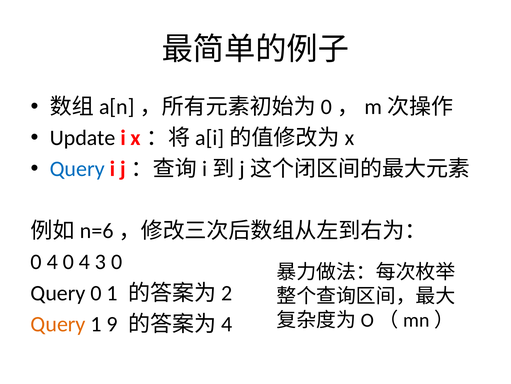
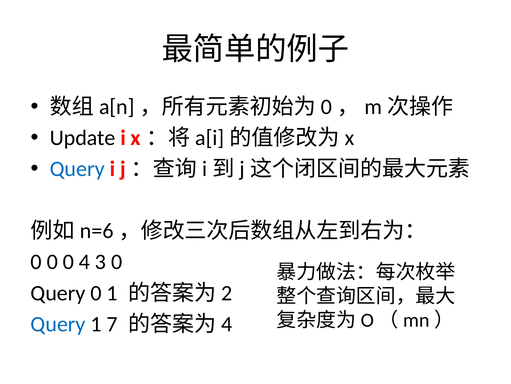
4: 4 -> 0 (52, 262)
Query colour: orange -> blue (58, 323)
9: 9 -> 7 (112, 323)
